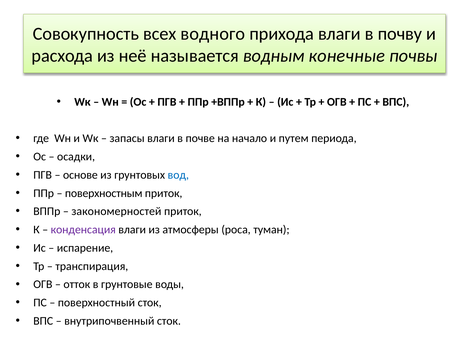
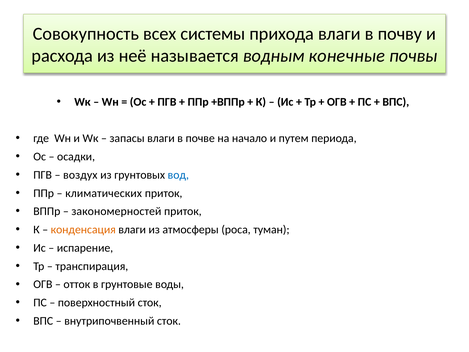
водного: водного -> системы (213, 34)
основе: основе -> воздух (80, 175)
поверхностным: поверхностным -> климатических (104, 193)
конденсация colour: purple -> orange (83, 230)
